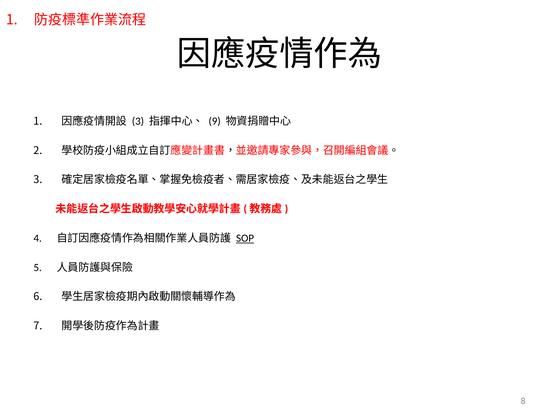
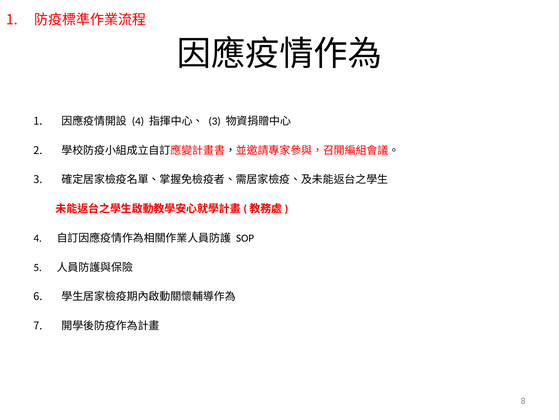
3: 3 -> 4 (138, 121)
9: 9 -> 3 (215, 121)
SOP underline: present -> none (245, 238)
